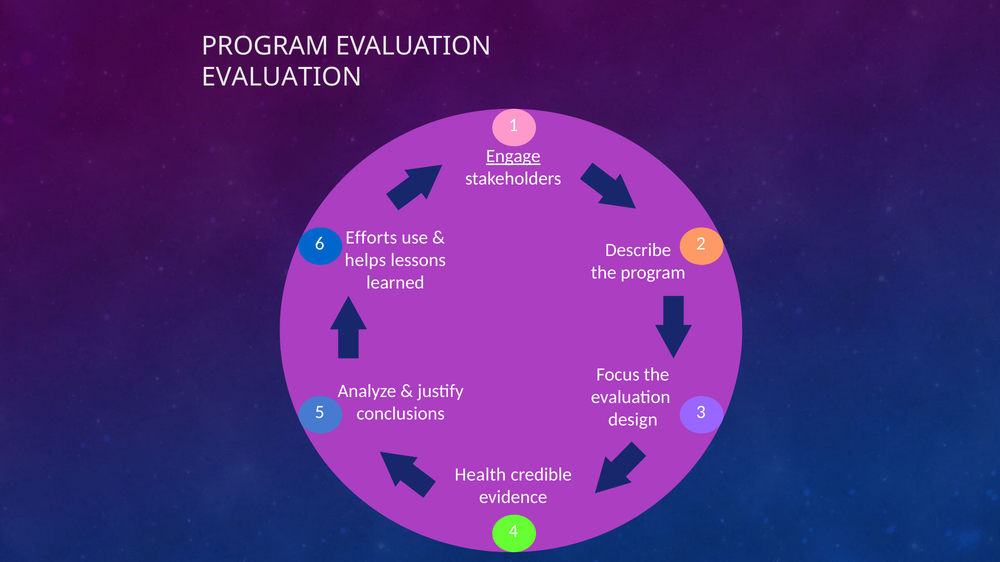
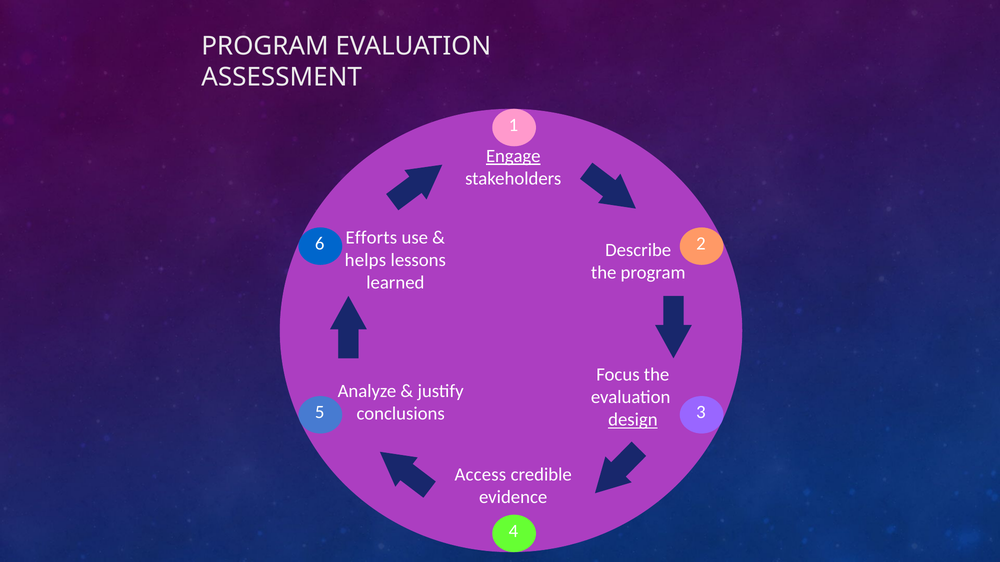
EVALUATION: EVALUATION -> ASSESSMENT (282, 77)
design underline: none -> present (633, 420)
Health: Health -> Access (480, 475)
